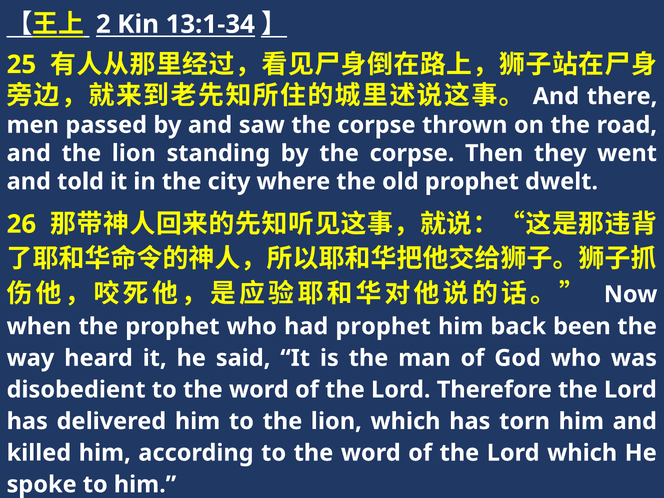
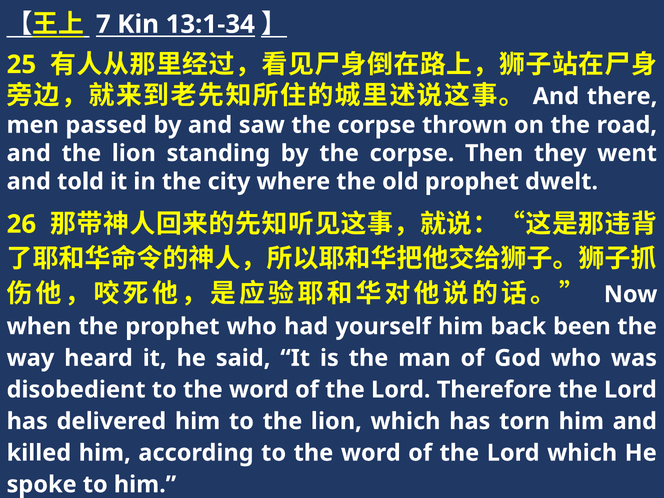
2: 2 -> 7 (103, 24)
had prophet: prophet -> yourself (383, 326)
